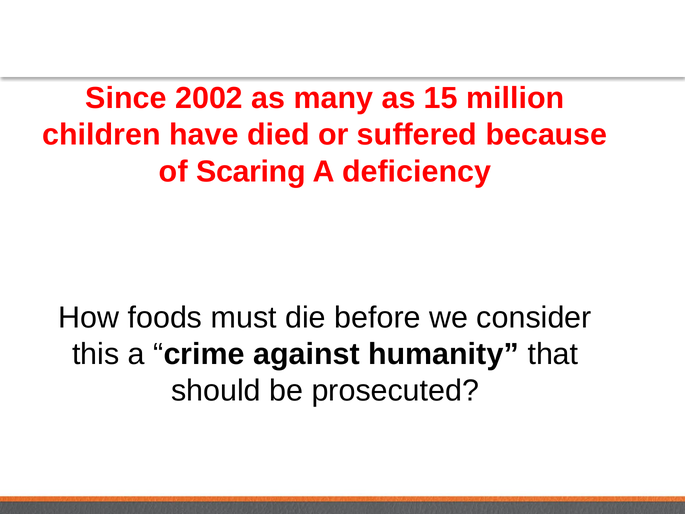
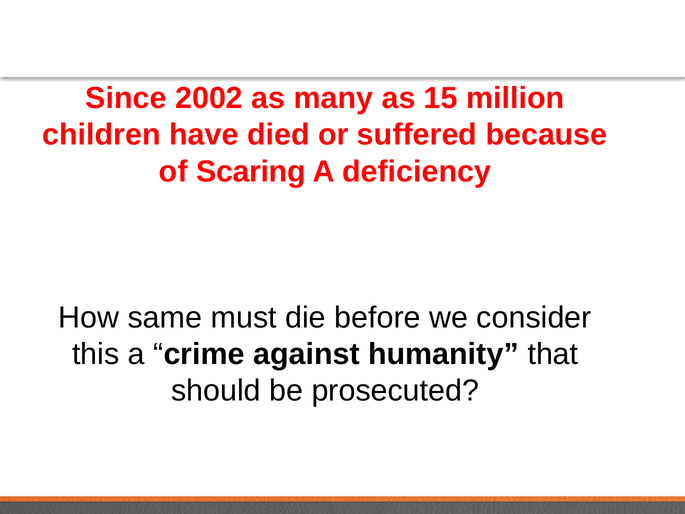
foods: foods -> same (165, 318)
